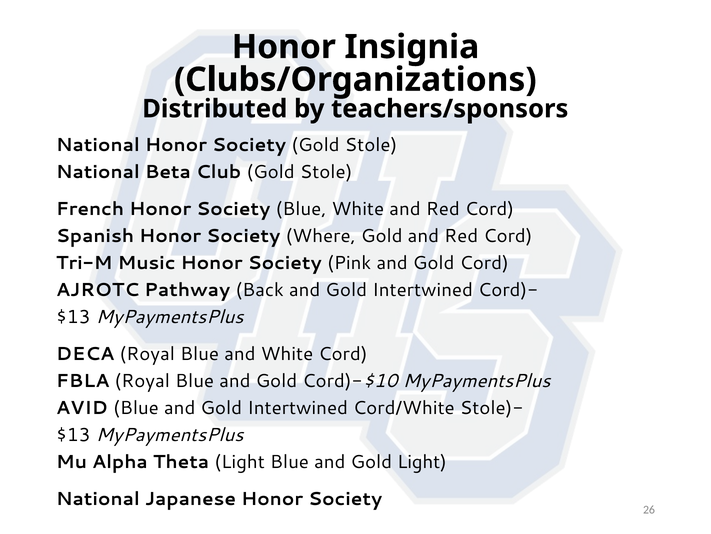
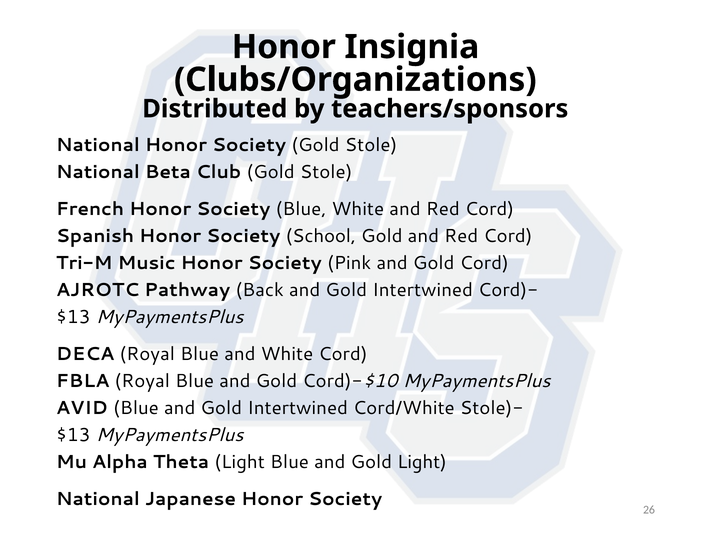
Where: Where -> School (321, 236)
